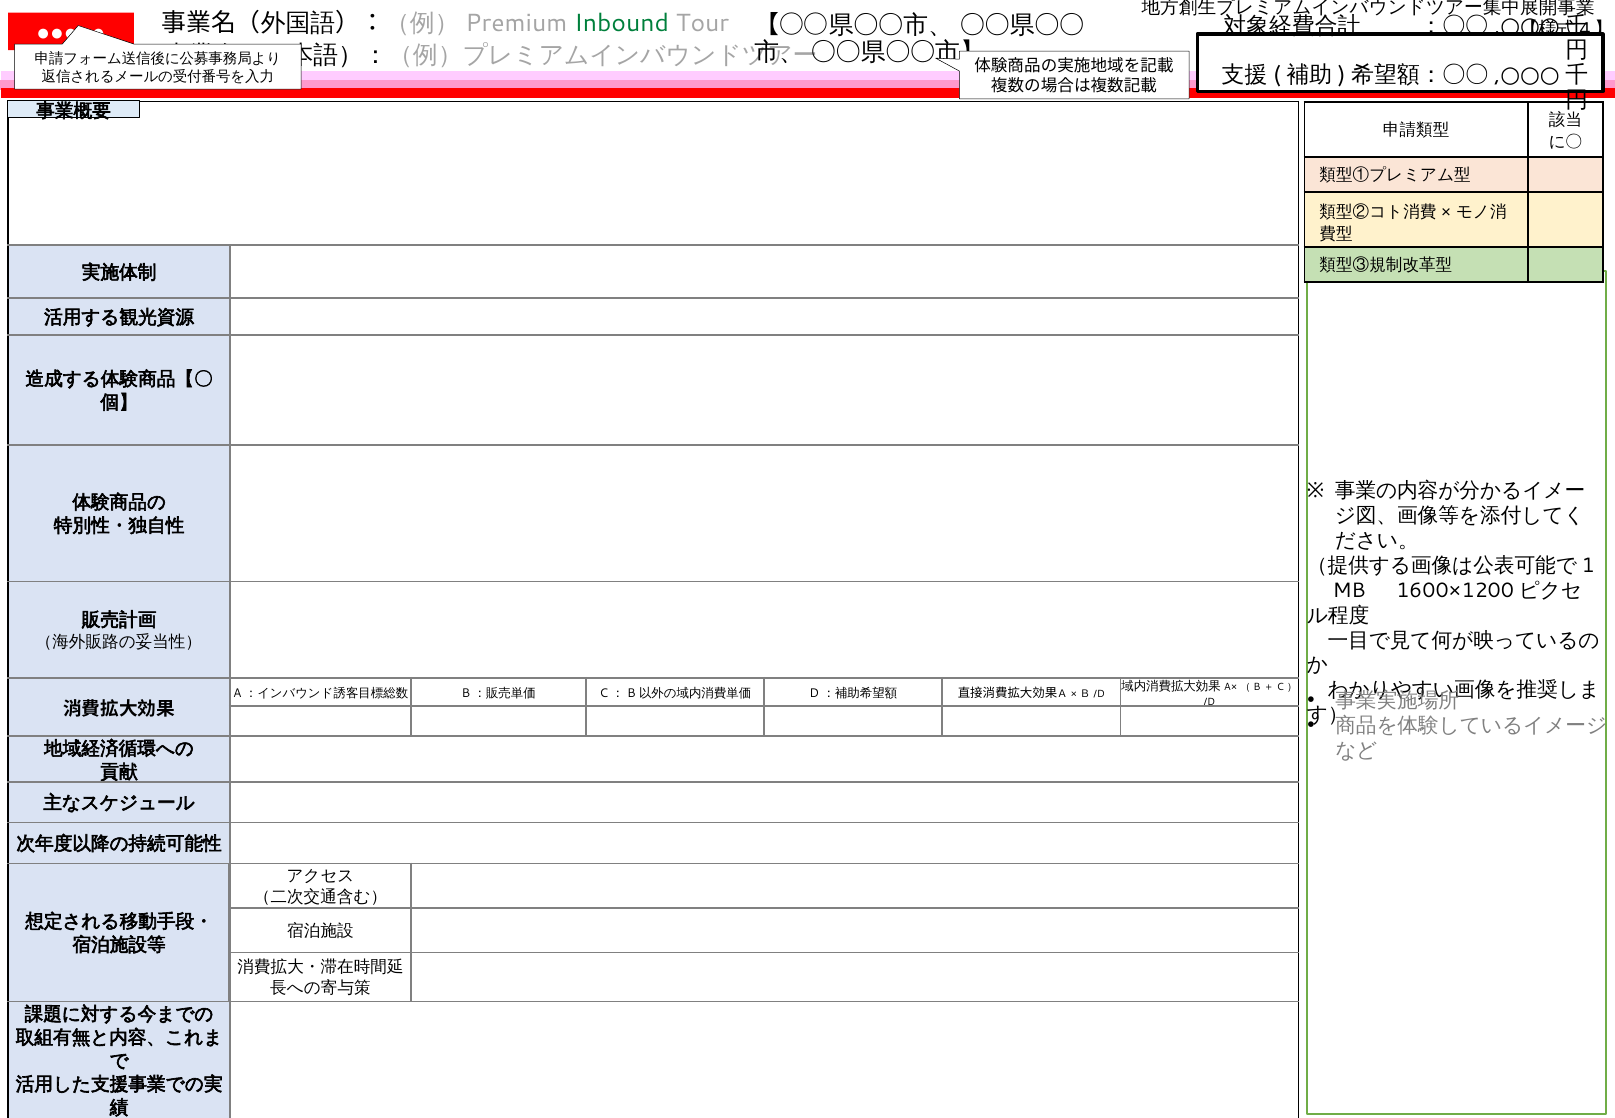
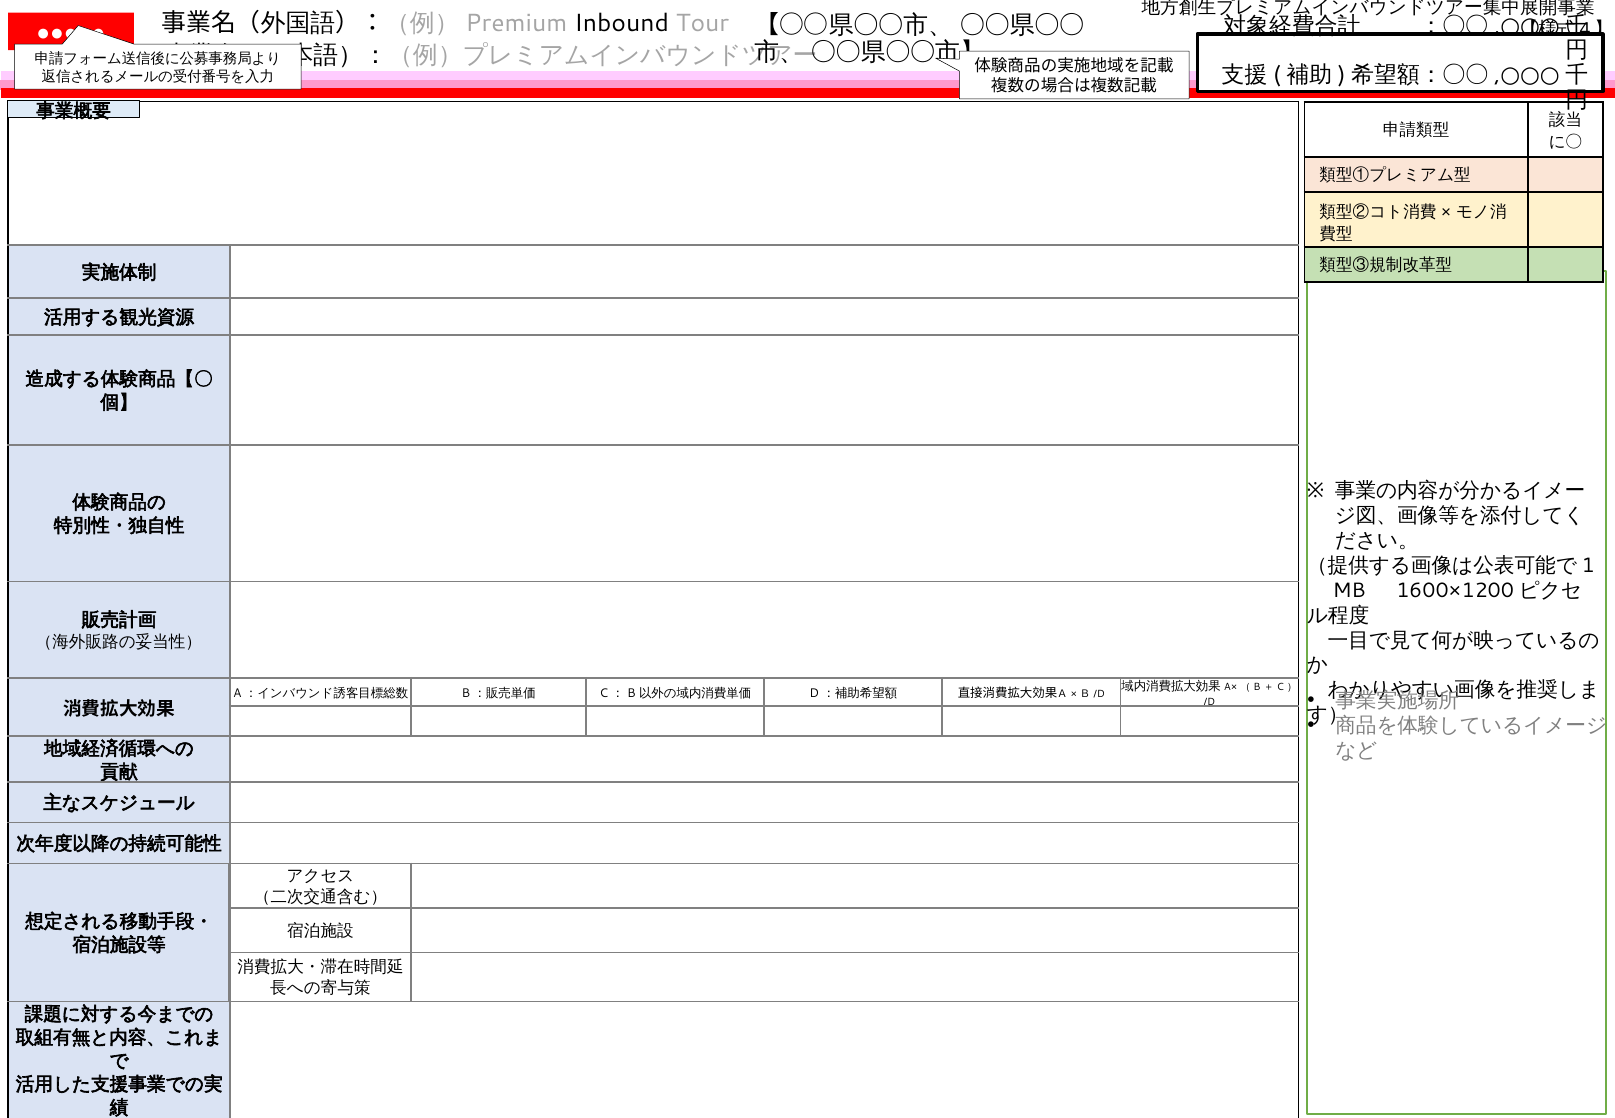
Inbound colour: green -> black (622, 23)
